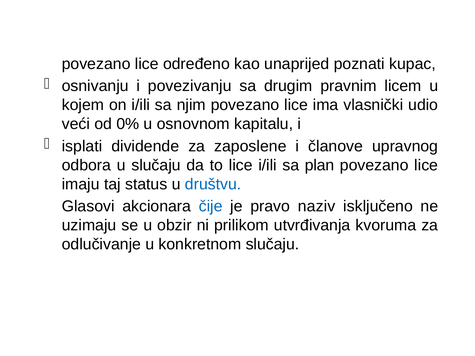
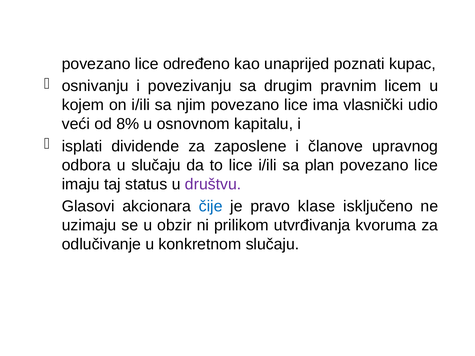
0%: 0% -> 8% (128, 124)
društvu colour: blue -> purple (213, 184)
naziv: naziv -> klase (317, 206)
